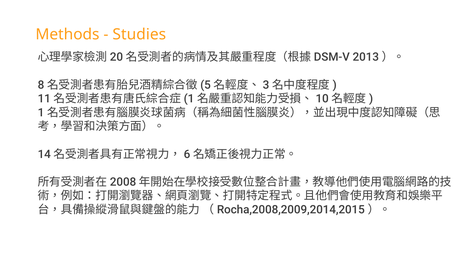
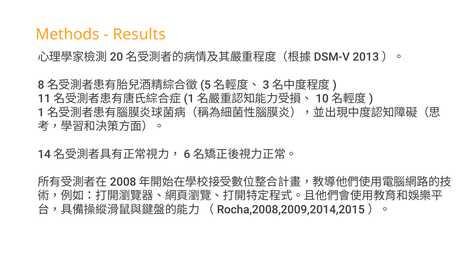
Studies: Studies -> Results (139, 34)
